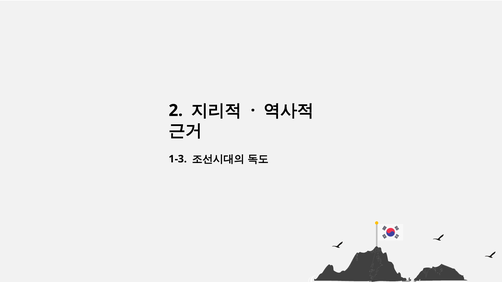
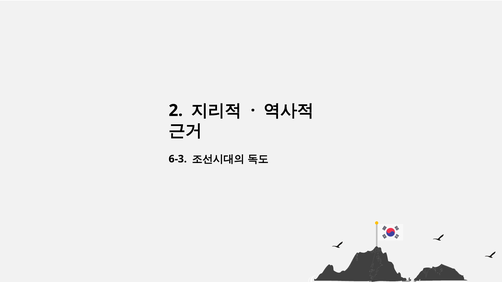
1-3: 1-3 -> 6-3 (178, 159)
